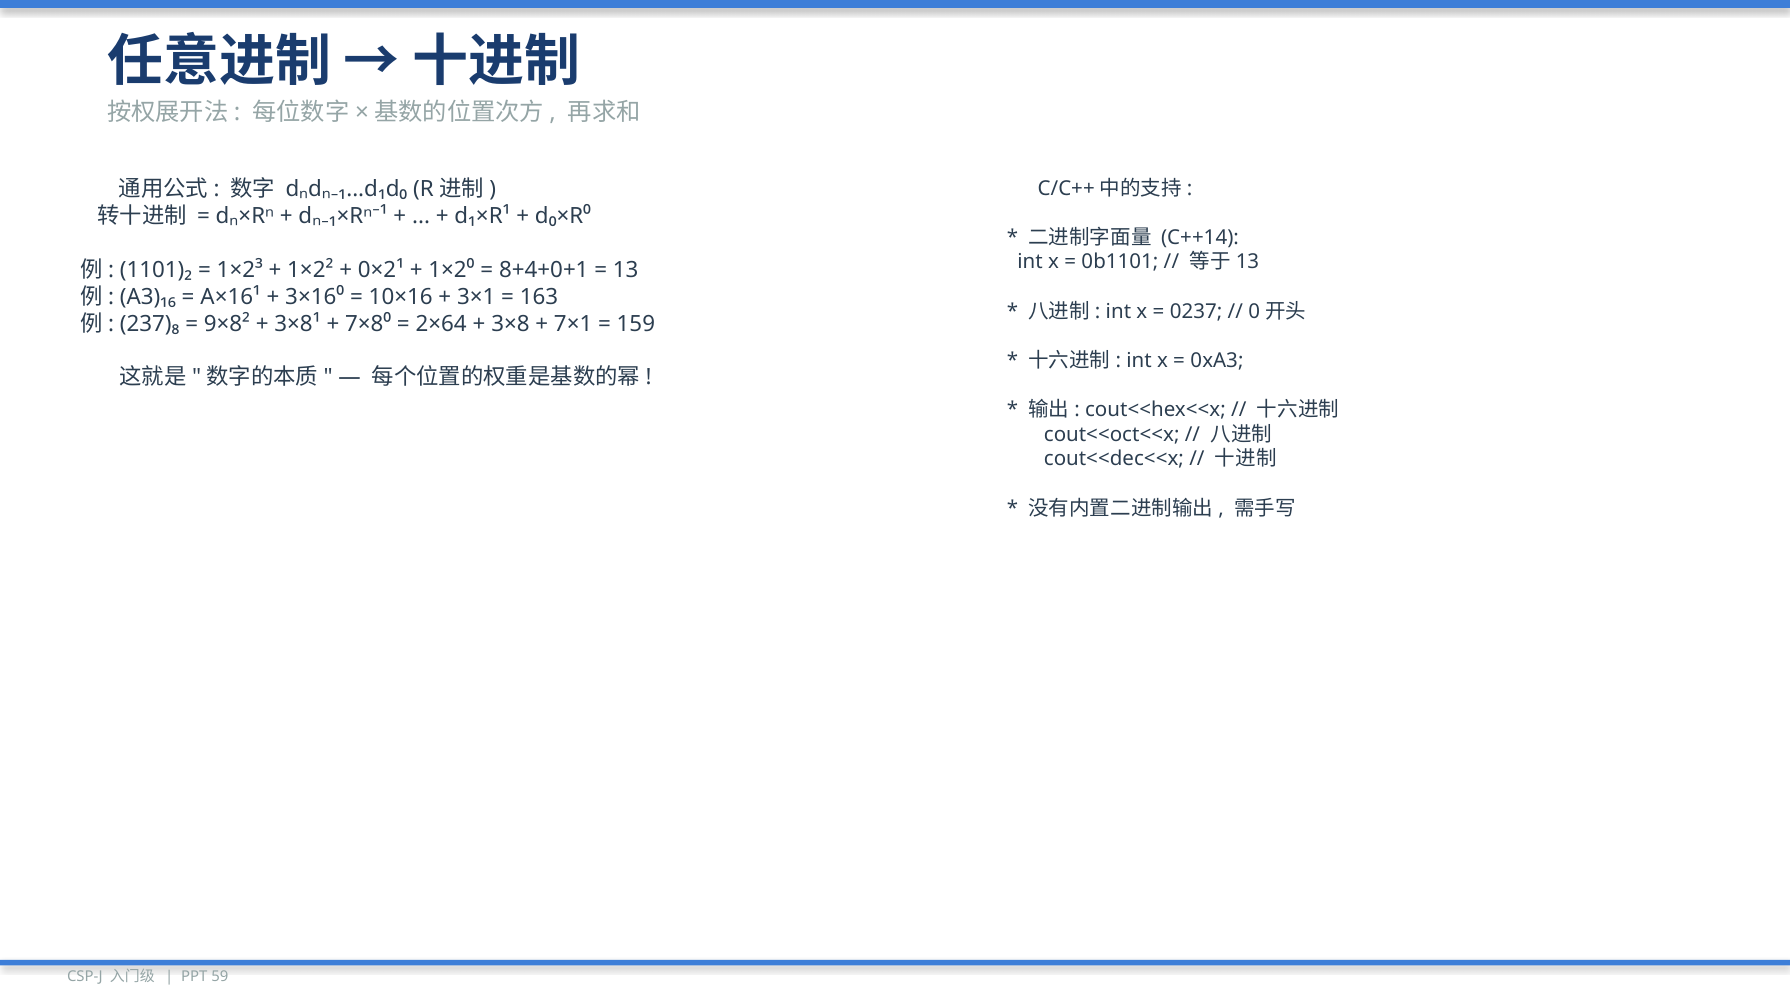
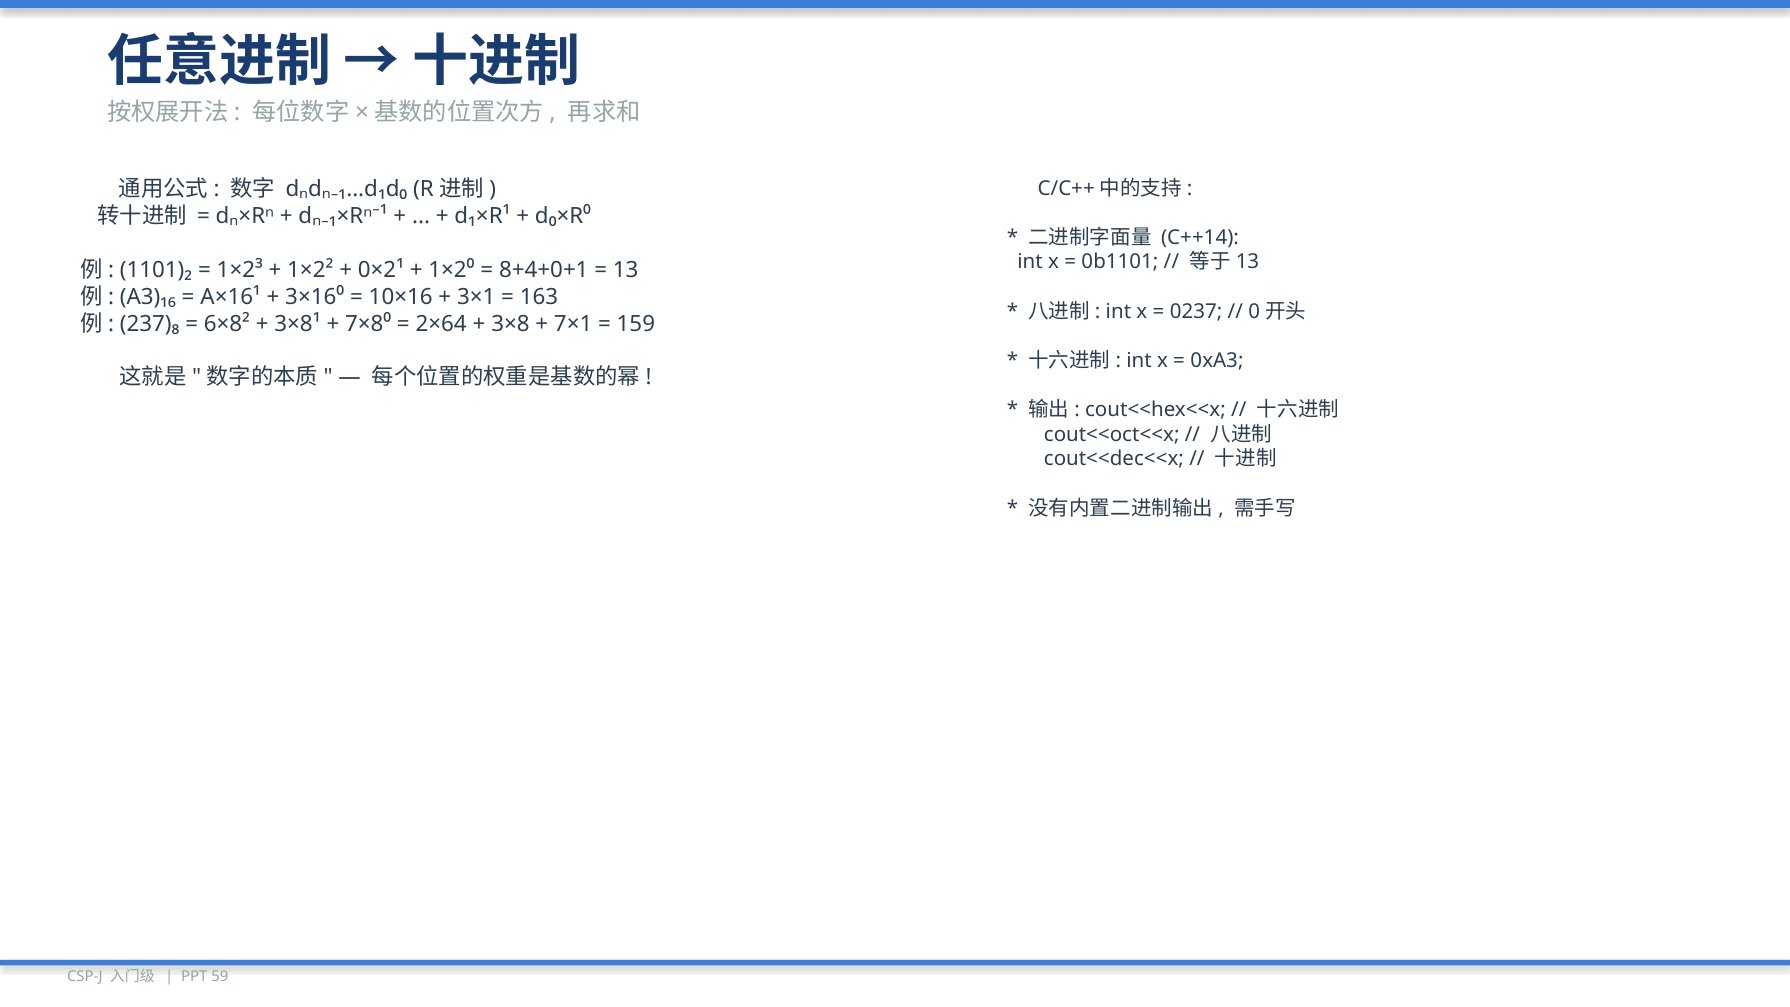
9×8²: 9×8² -> 6×8² (227, 324)
